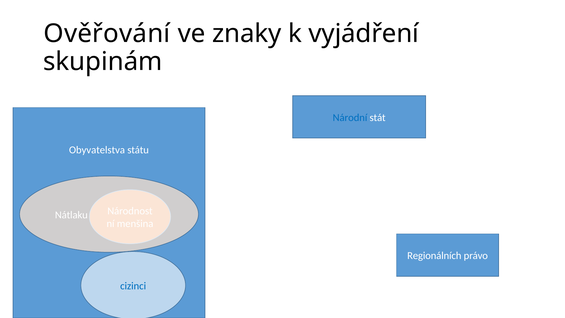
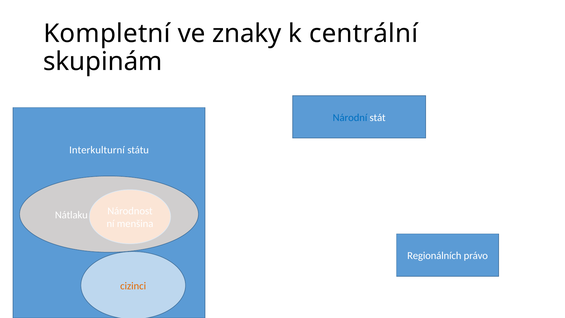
Ověřování: Ověřování -> Kompletní (107, 33)
vyjádření: vyjádření -> centrální (364, 33)
Obyvatelstva: Obyvatelstva -> Interkulturní (97, 150)
cizinci colour: blue -> orange (133, 286)
